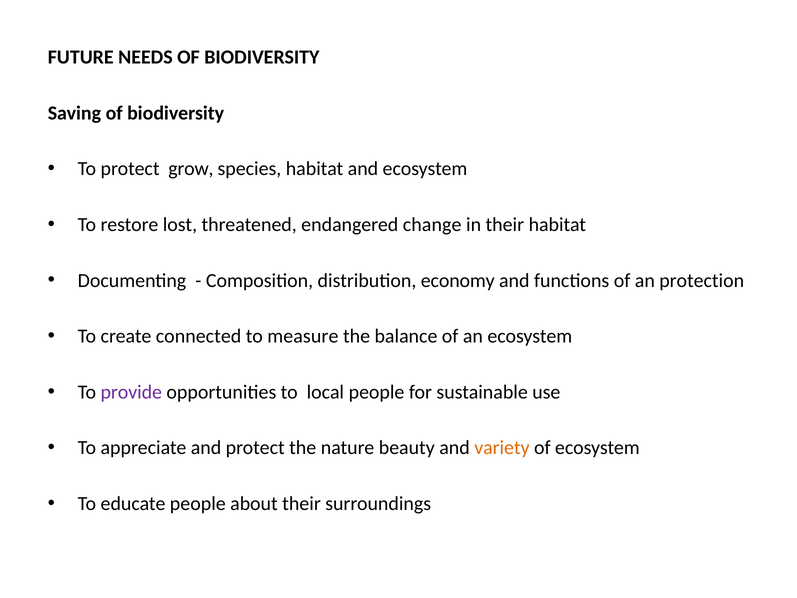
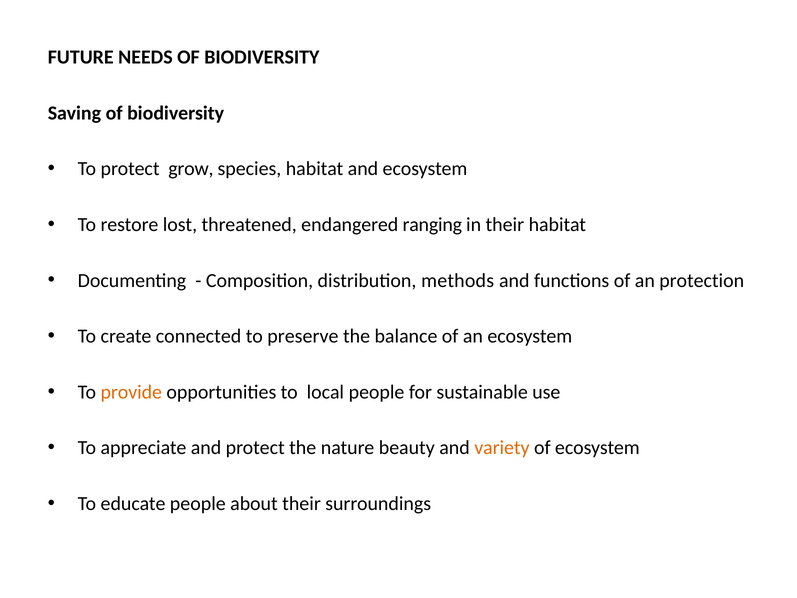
change: change -> ranging (432, 225)
economy: economy -> methods (458, 280)
measure: measure -> preserve (303, 336)
provide colour: purple -> orange (131, 392)
